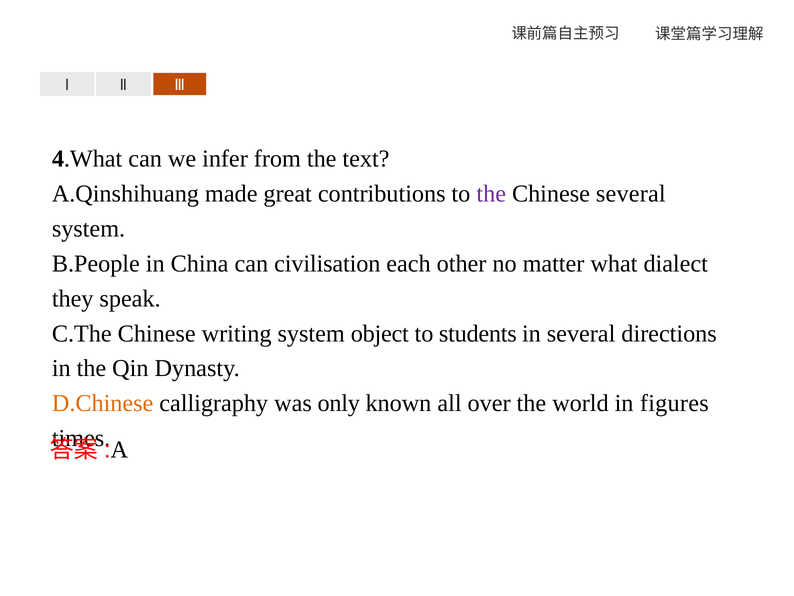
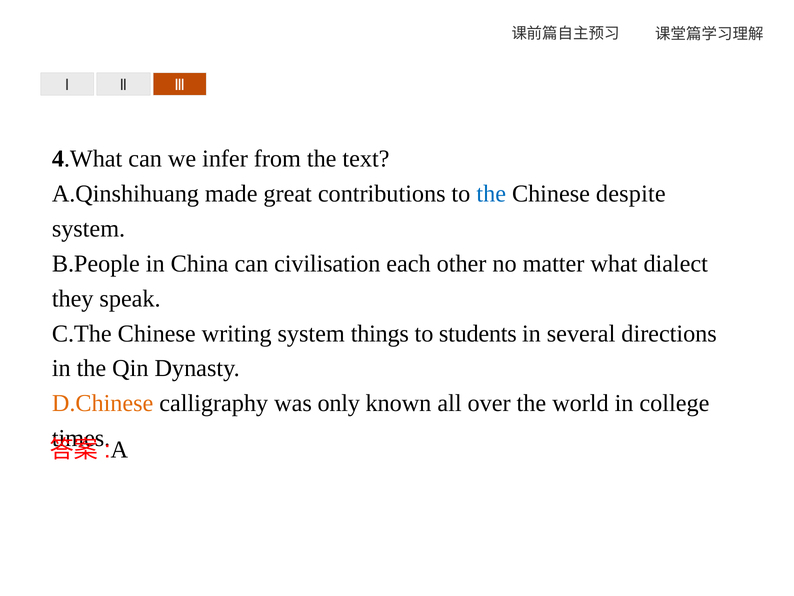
the colour: purple -> blue (491, 194)
Chinese several: several -> despite (631, 194)
object: object -> things (380, 333)
figures: figures -> college (674, 403)
